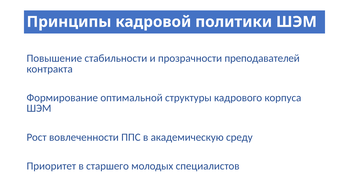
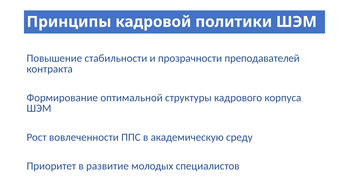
старшего: старшего -> развитие (107, 166)
